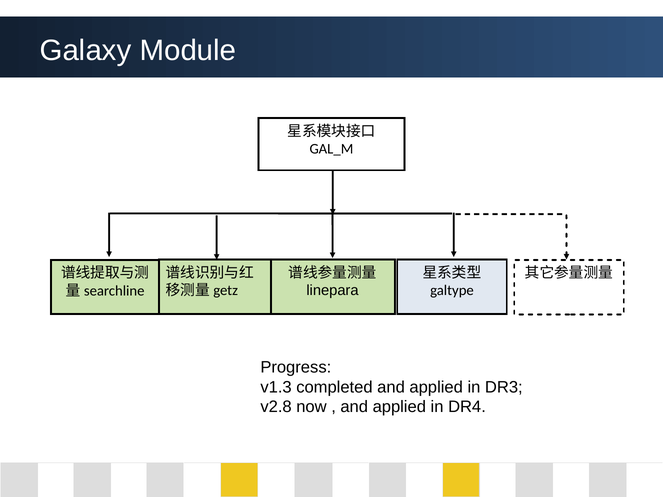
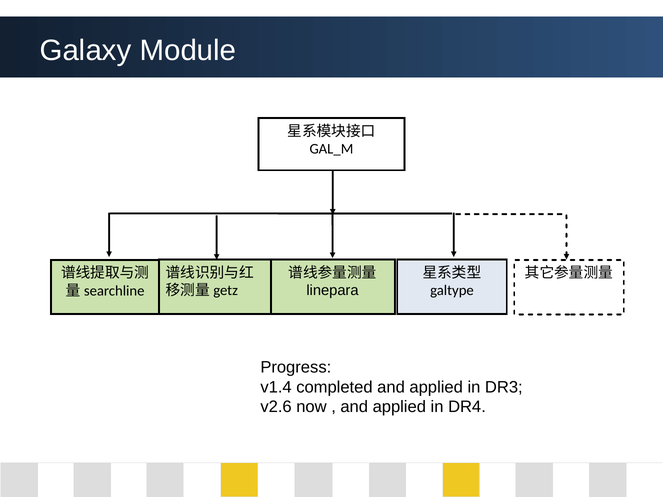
v1.3: v1.3 -> v1.4 (276, 387)
v2.8: v2.8 -> v2.6 (276, 407)
